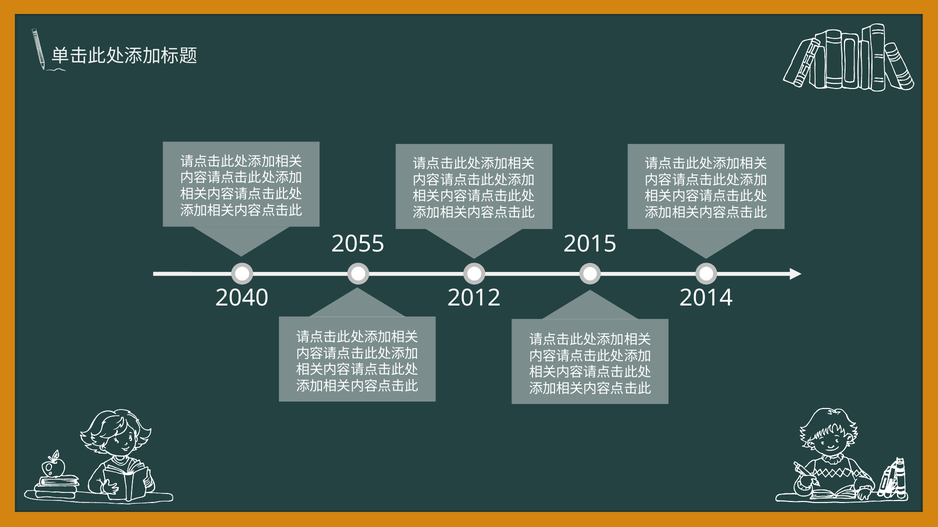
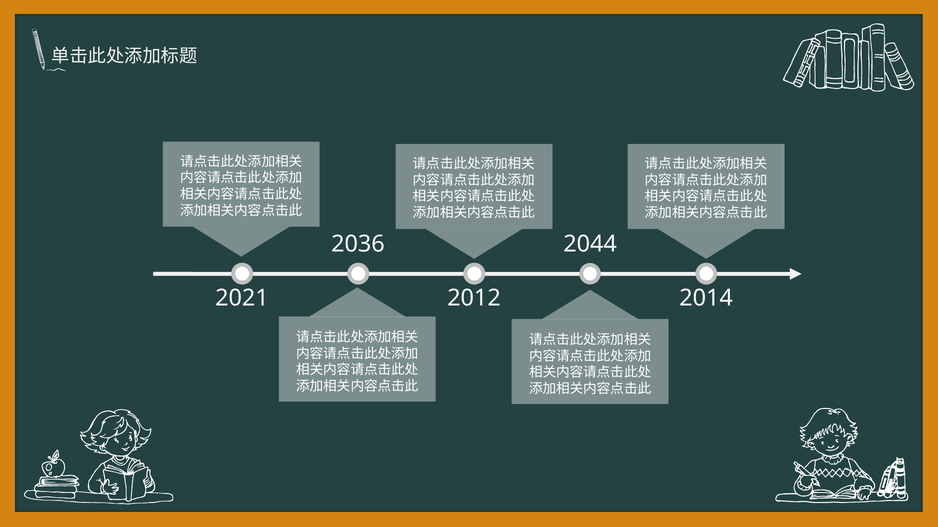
2055: 2055 -> 2036 (358, 244)
2015: 2015 -> 2044 (590, 244)
2040: 2040 -> 2021 (242, 299)
